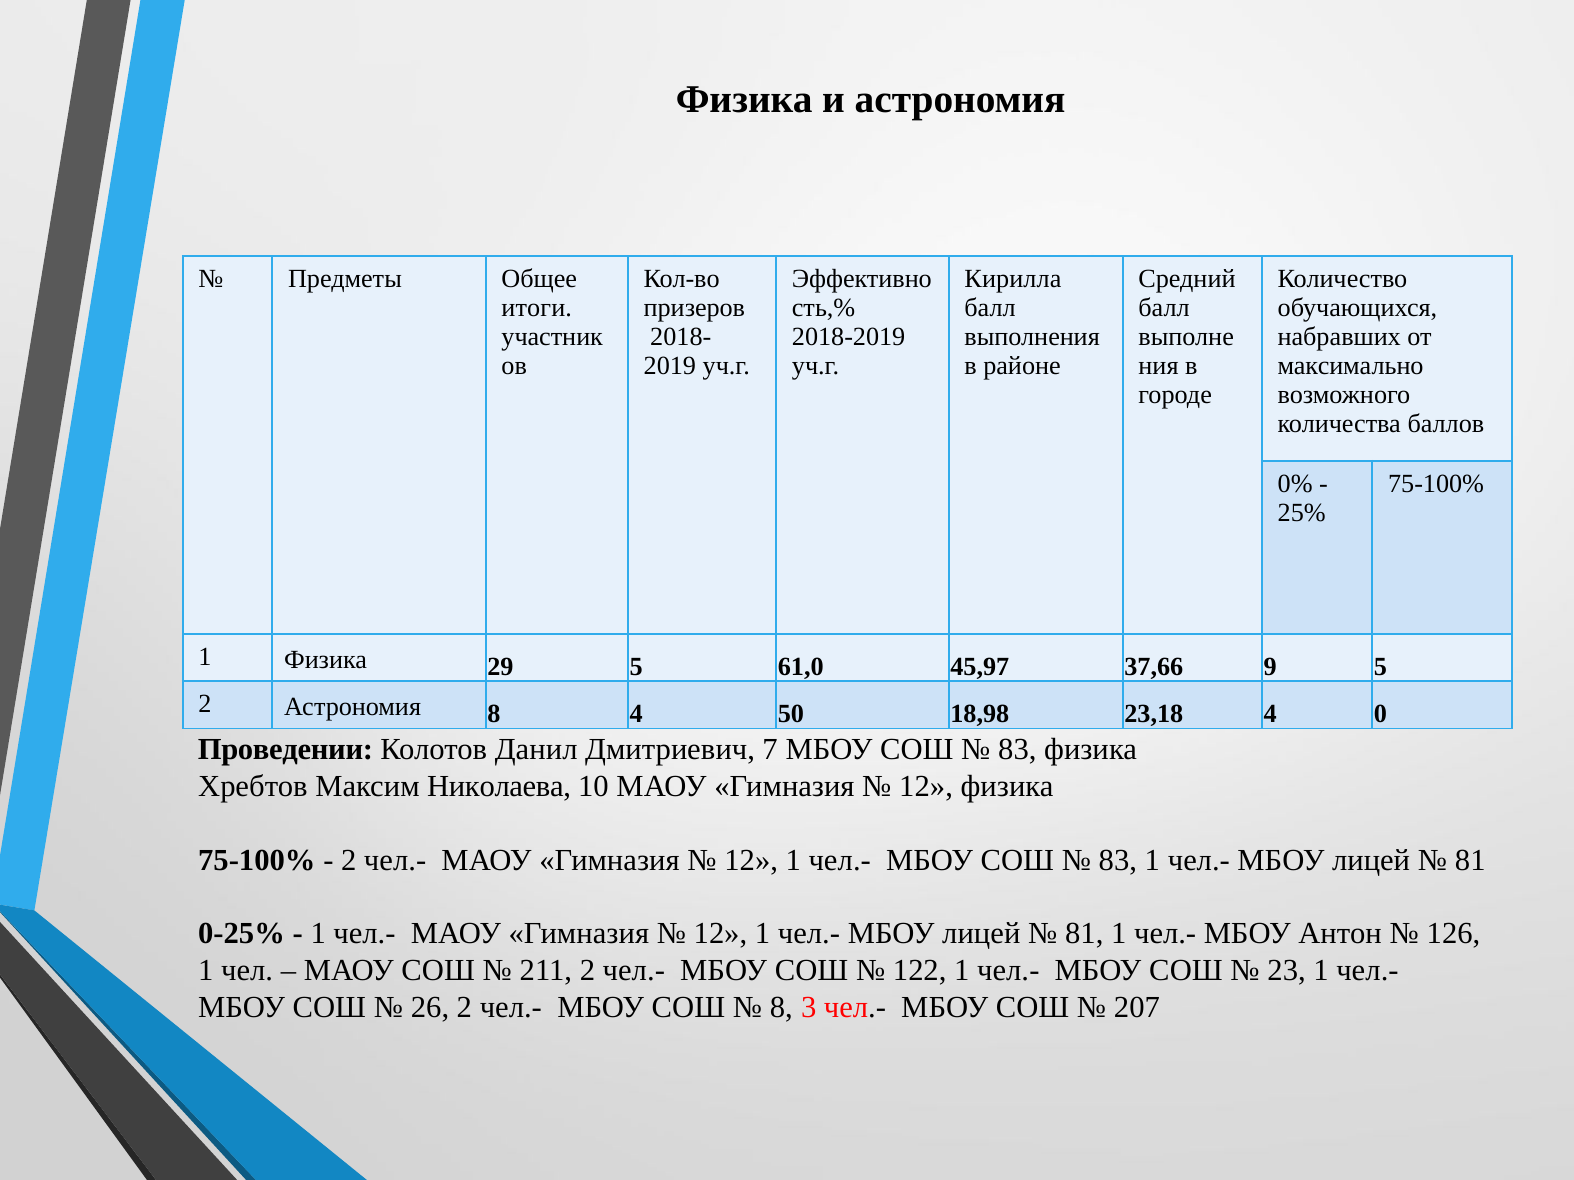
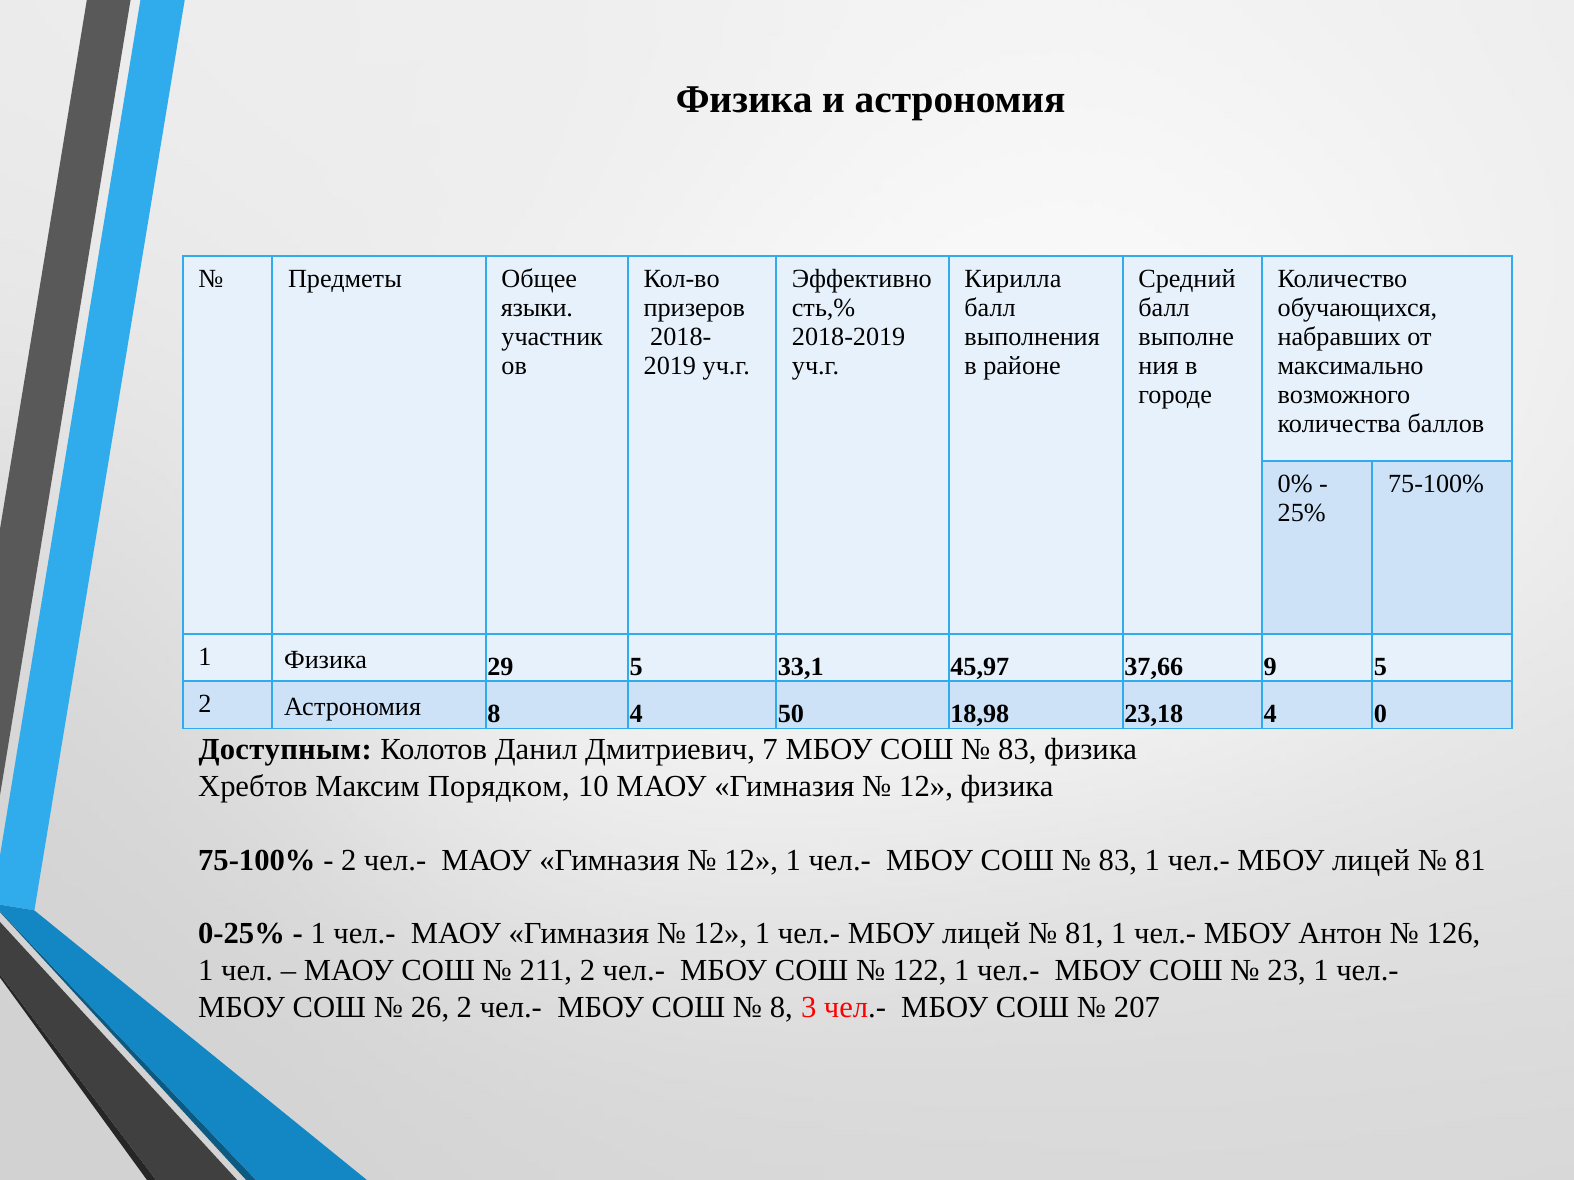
итоги: итоги -> языки (537, 308)
61,0: 61,0 -> 33,1 (801, 667)
Проведении: Проведении -> Доступным (285, 750)
Николаева: Николаева -> Порядком (499, 787)
